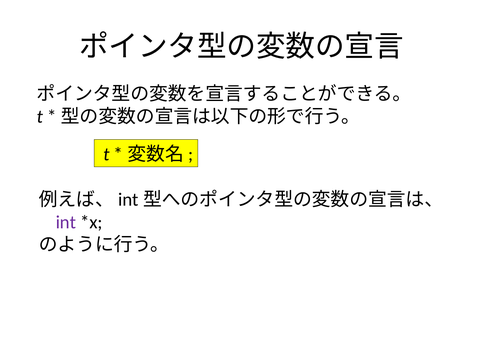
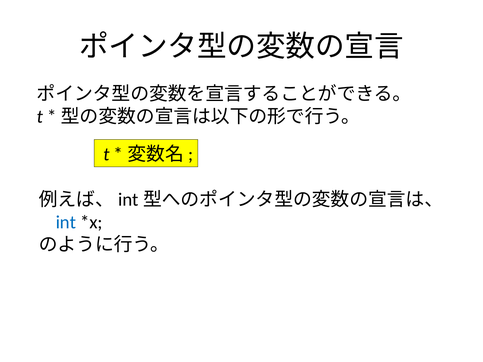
int colour: purple -> blue (66, 222)
